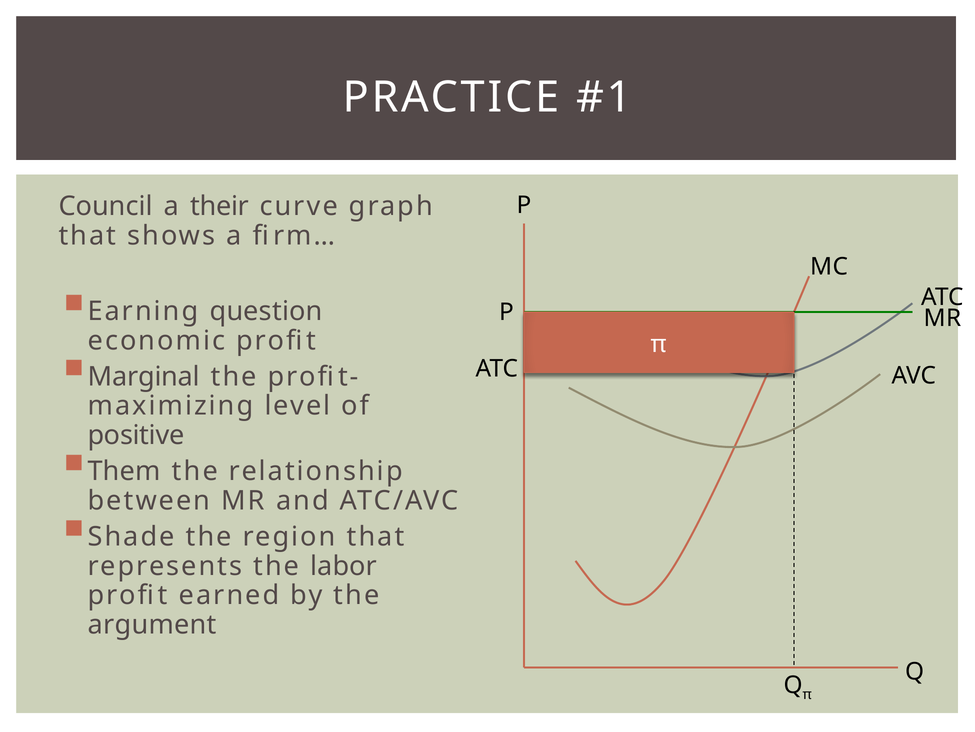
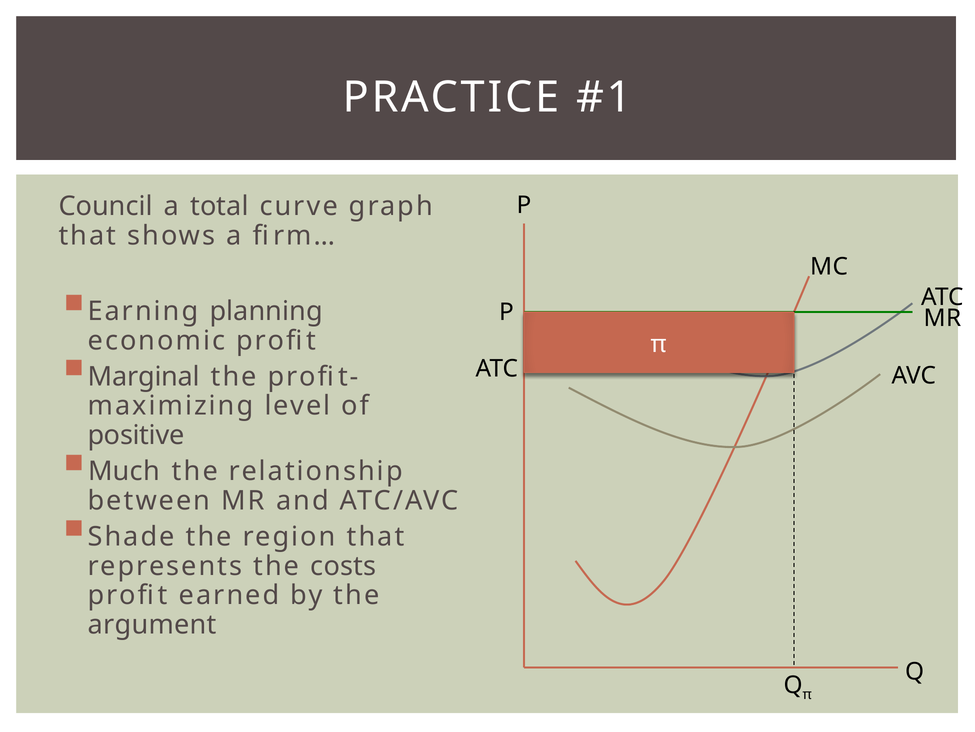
their: their -> total (219, 206)
question: question -> planning (266, 311)
Them: Them -> Much (124, 471)
labor: labor -> costs (343, 566)
